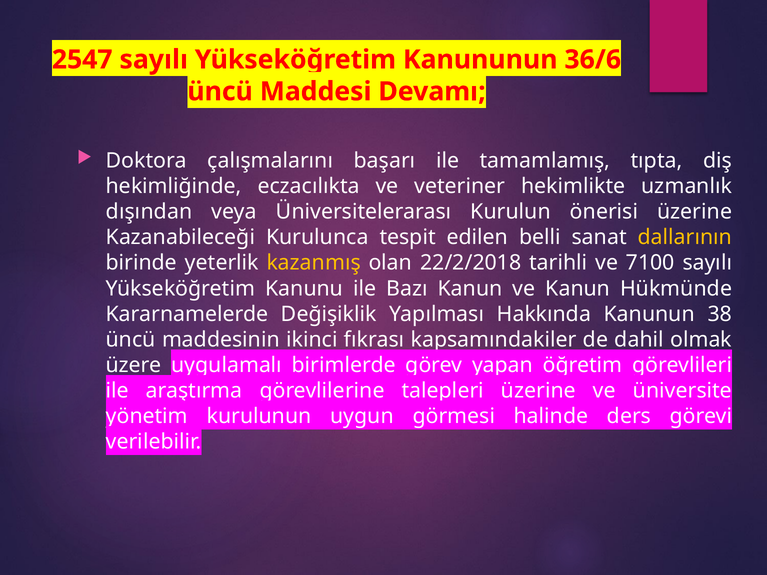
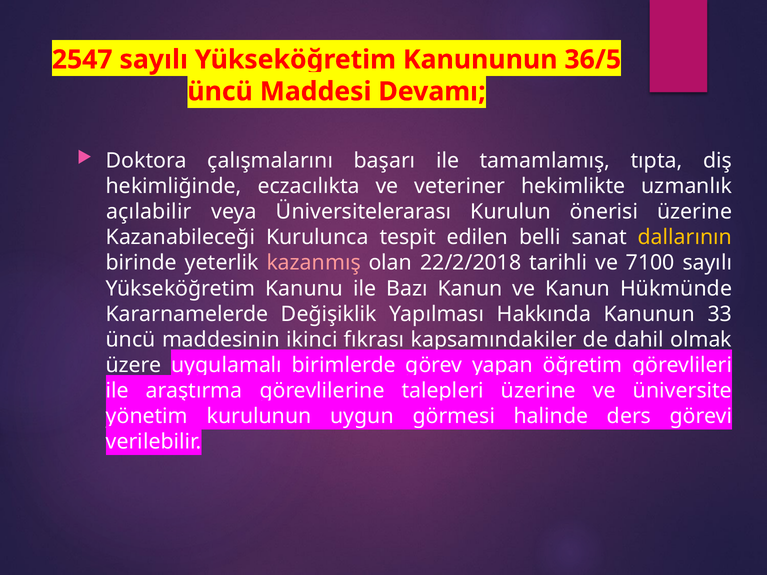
36/6: 36/6 -> 36/5 (593, 60)
dışından: dışından -> açılabilir (149, 212)
kazanmış colour: yellow -> pink (314, 263)
38: 38 -> 33 (720, 314)
